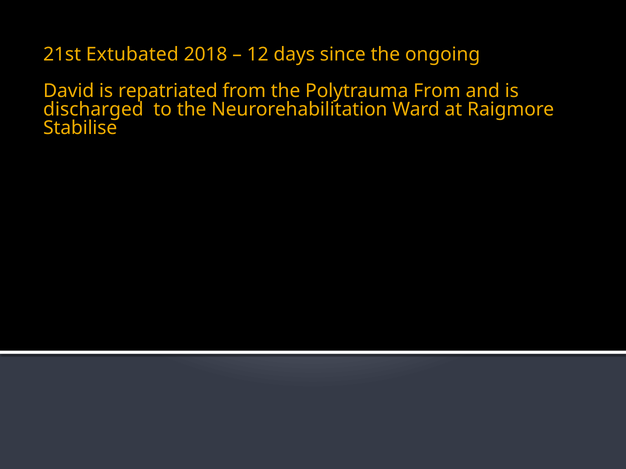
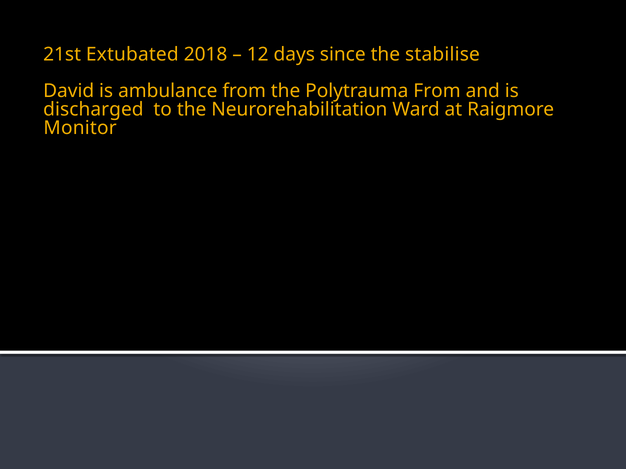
ongoing: ongoing -> stabilise (442, 55)
repatriated: repatriated -> ambulance (168, 91)
Stabilise: Stabilise -> Monitor (80, 128)
